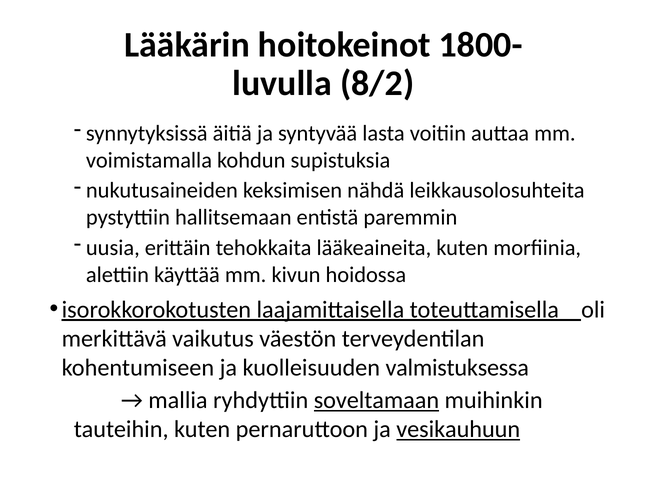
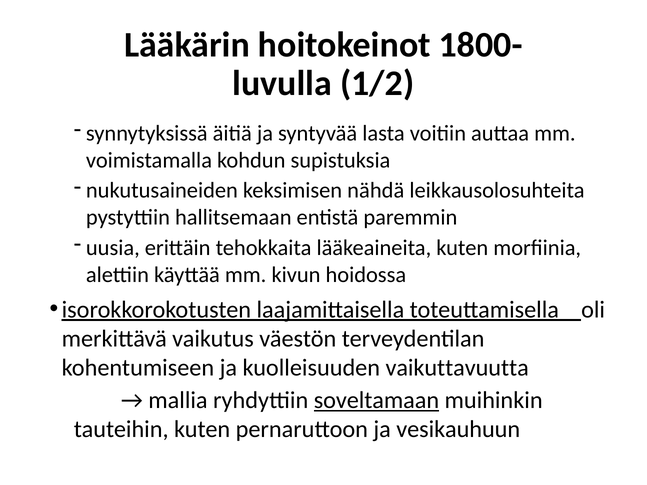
8/2: 8/2 -> 1/2 (377, 84)
valmistuksessa: valmistuksessa -> vaikuttavuutta (457, 368)
vesikauhuun underline: present -> none (458, 430)
